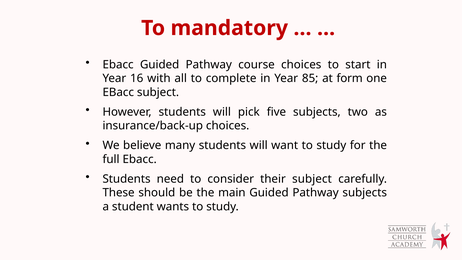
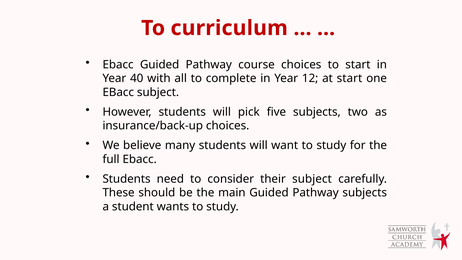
mandatory: mandatory -> curriculum (229, 28)
16: 16 -> 40 (137, 78)
85: 85 -> 12 (310, 78)
at form: form -> start (349, 78)
